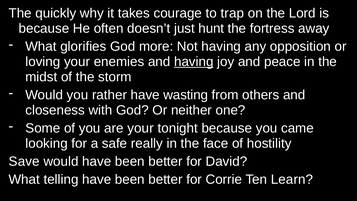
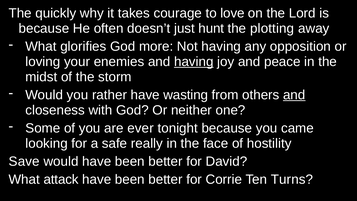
trap: trap -> love (232, 13)
fortress: fortress -> plotting (272, 28)
and underline: none -> present (294, 95)
are your: your -> ever (141, 128)
telling: telling -> attack (61, 179)
Learn: Learn -> Turns (292, 179)
